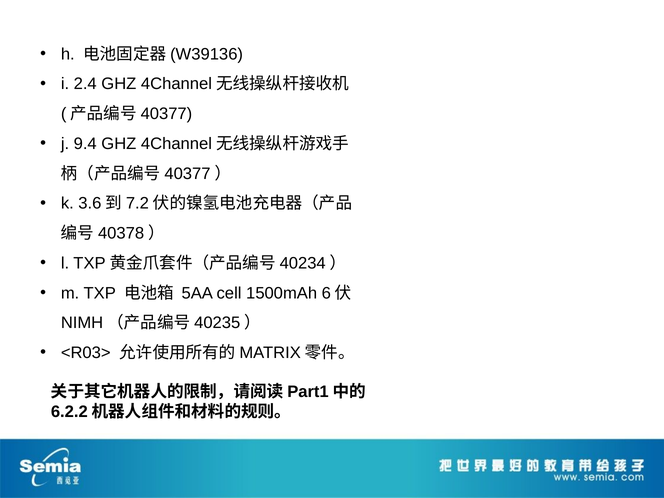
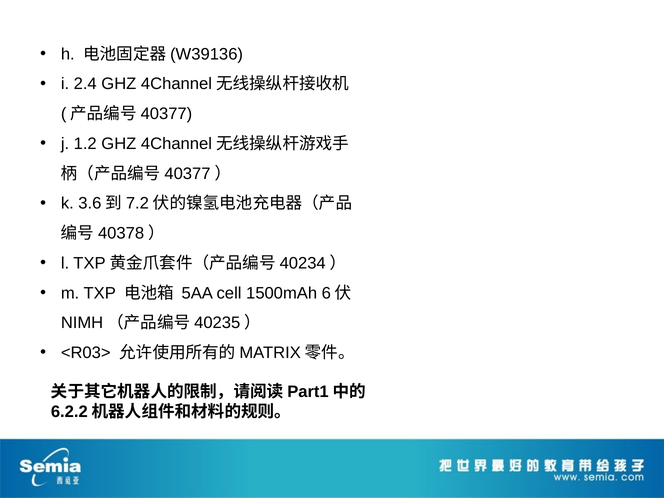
9.4: 9.4 -> 1.2 (85, 144)
